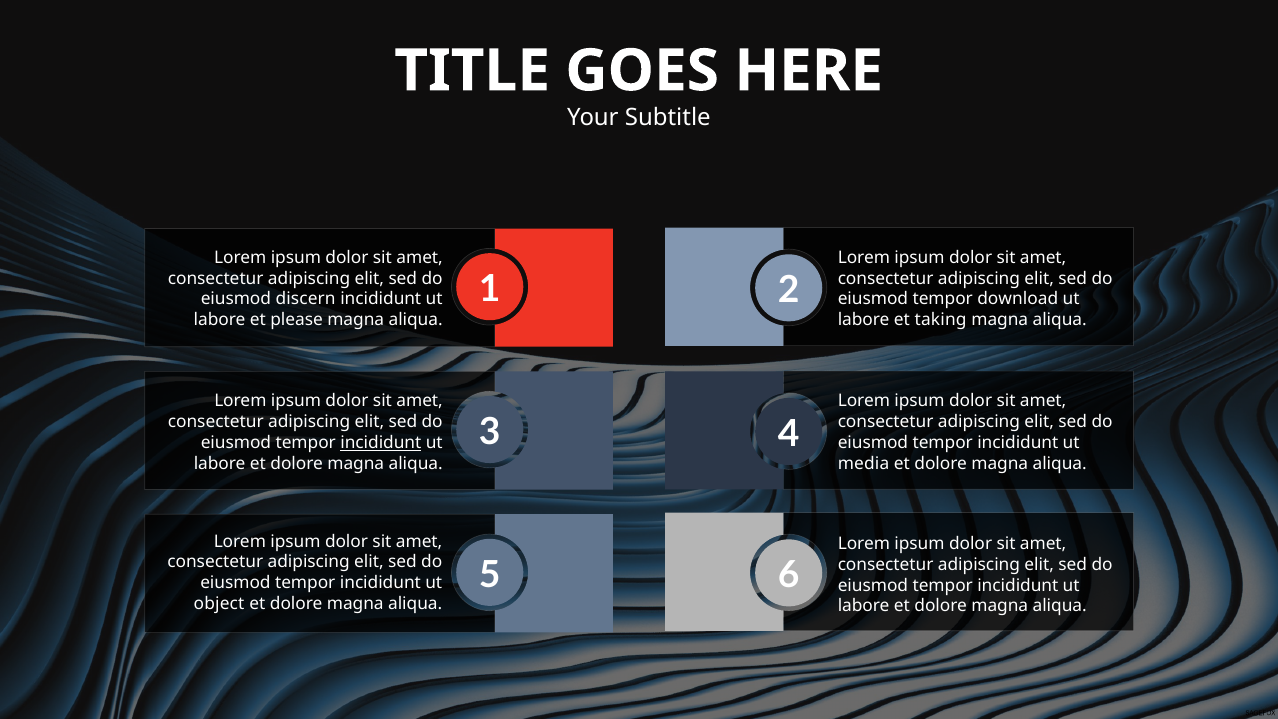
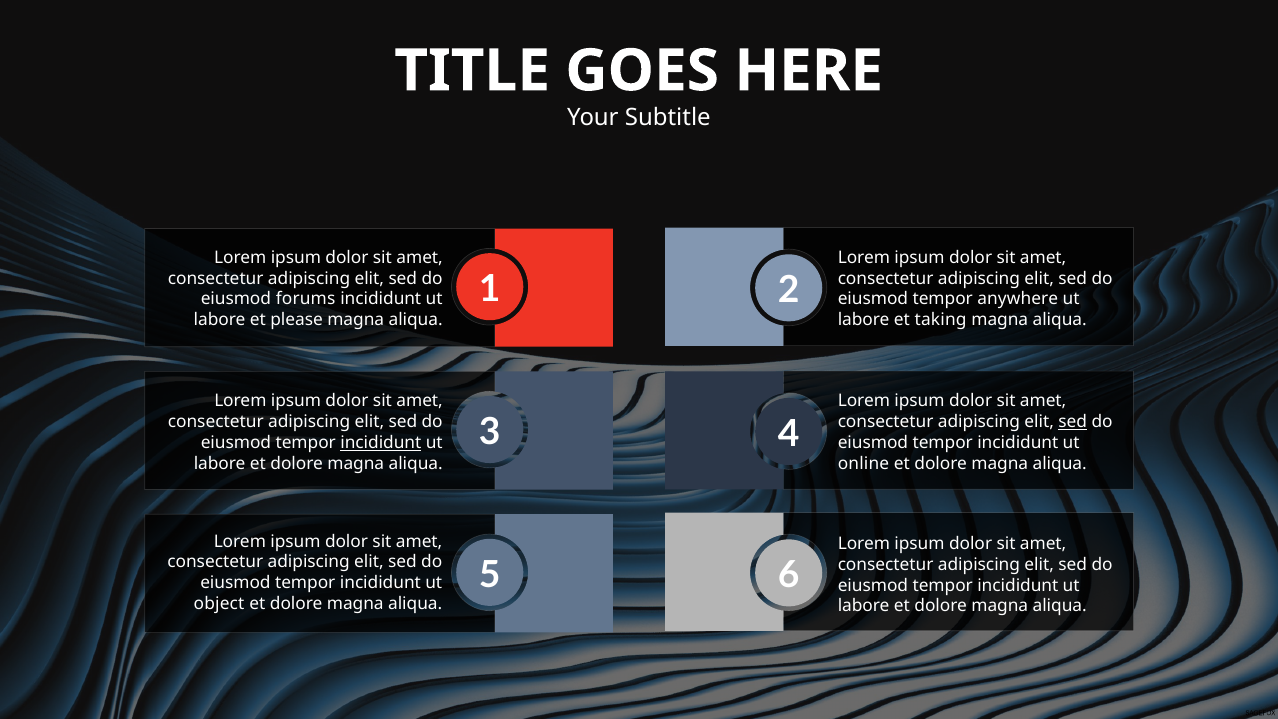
discern: discern -> forums (306, 299)
download: download -> anywhere (1018, 299)
sed underline: none -> present (1073, 422)
media: media -> online (864, 463)
